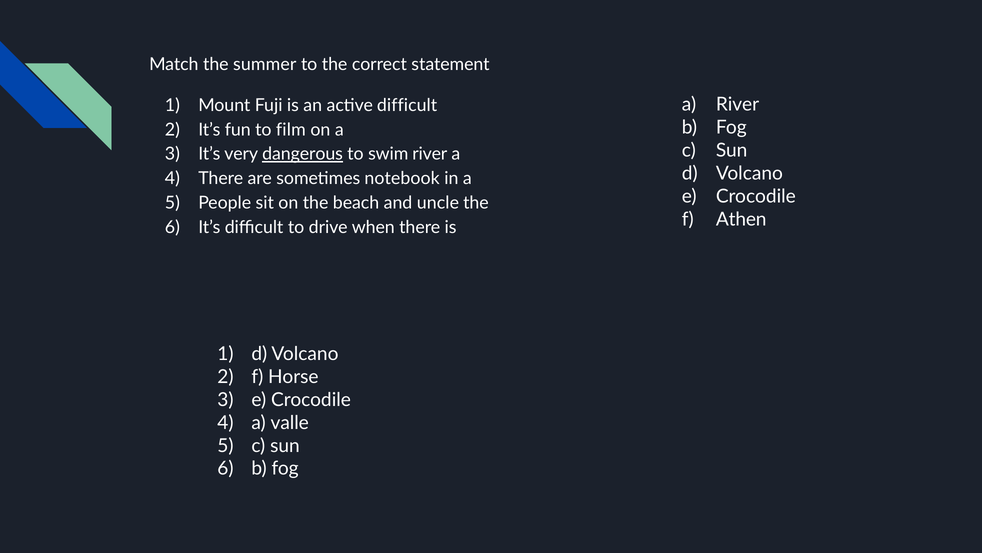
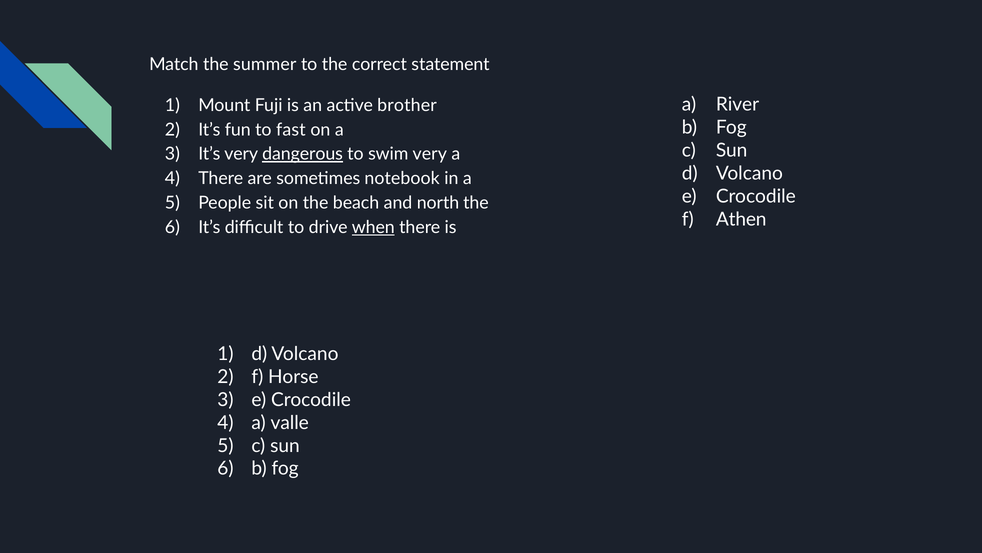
active difficult: difficult -> brother (407, 105)
film: film -> fast (291, 130)
swim river: river -> very (430, 154)
uncle: uncle -> north (438, 203)
when underline: none -> present (373, 227)
